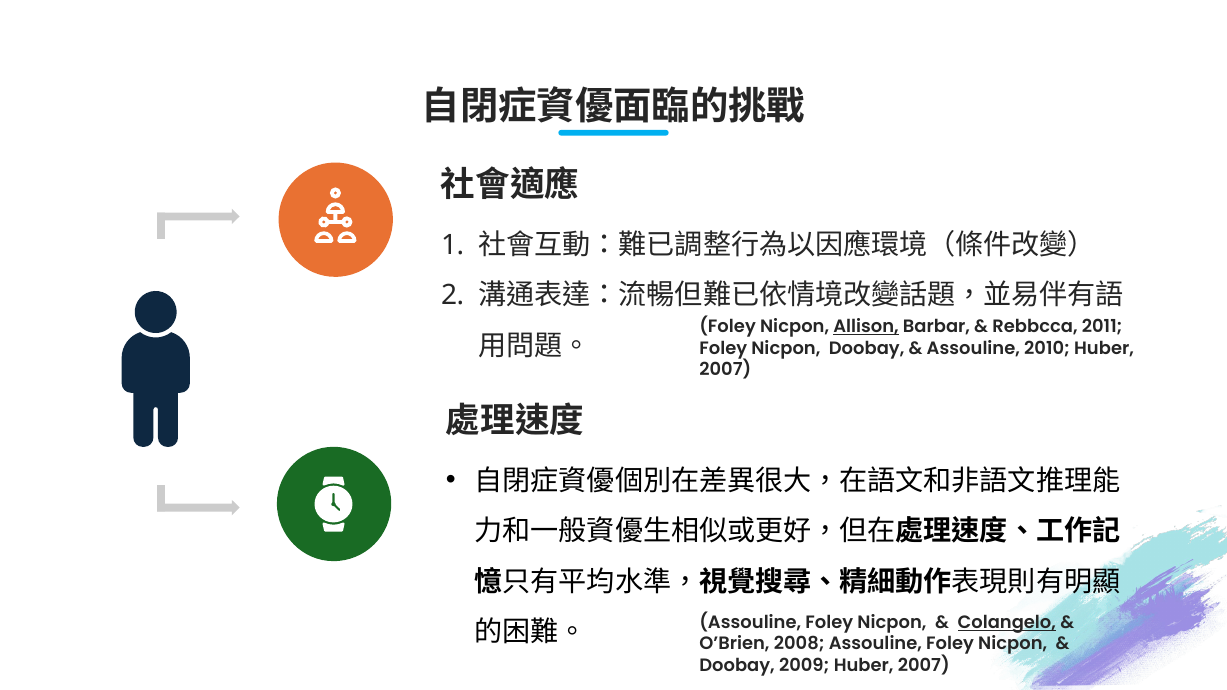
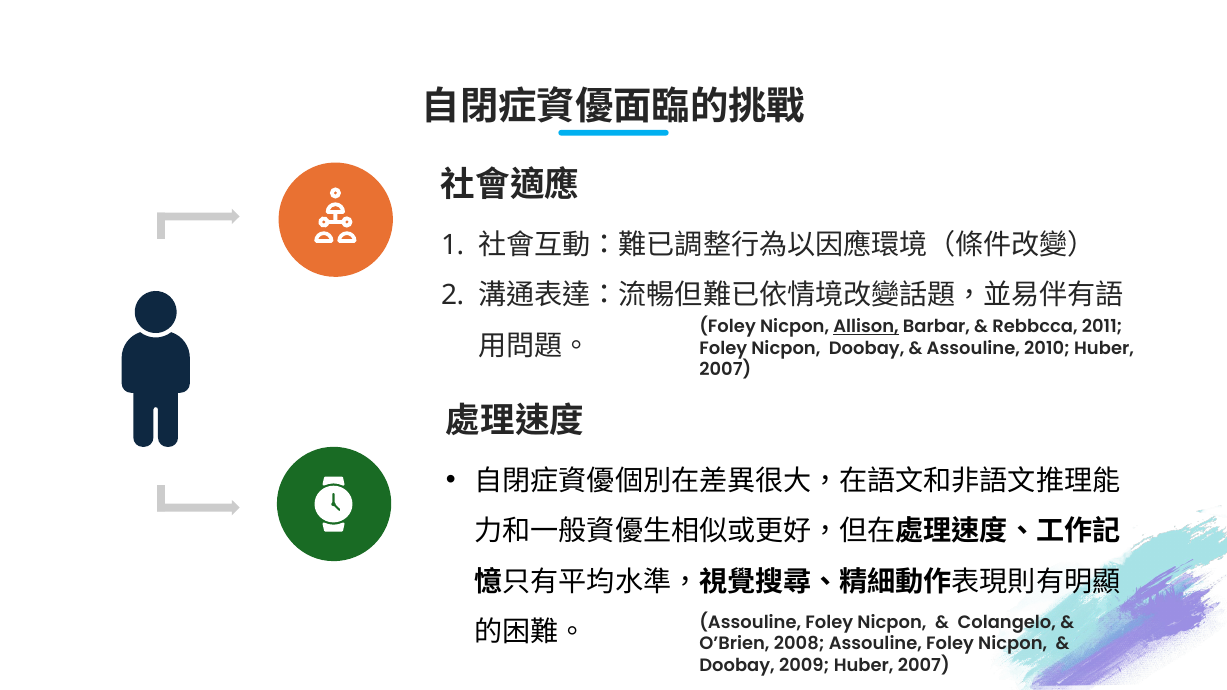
Colangelo underline: present -> none (1007, 623)
